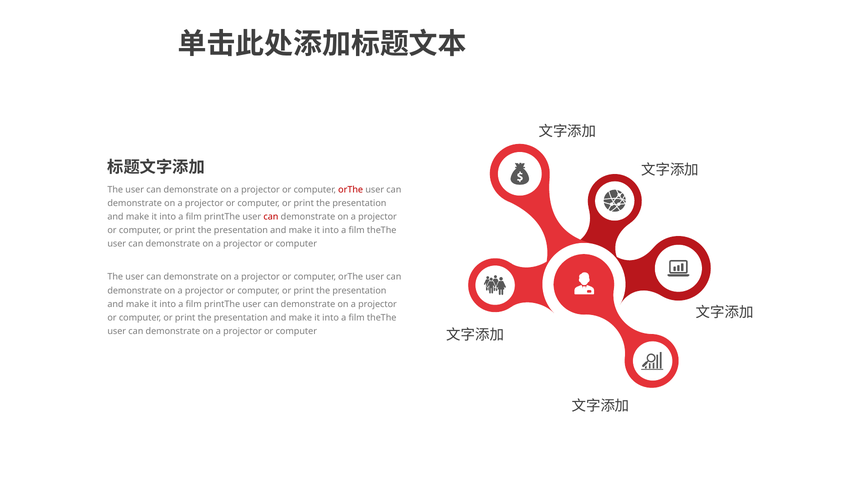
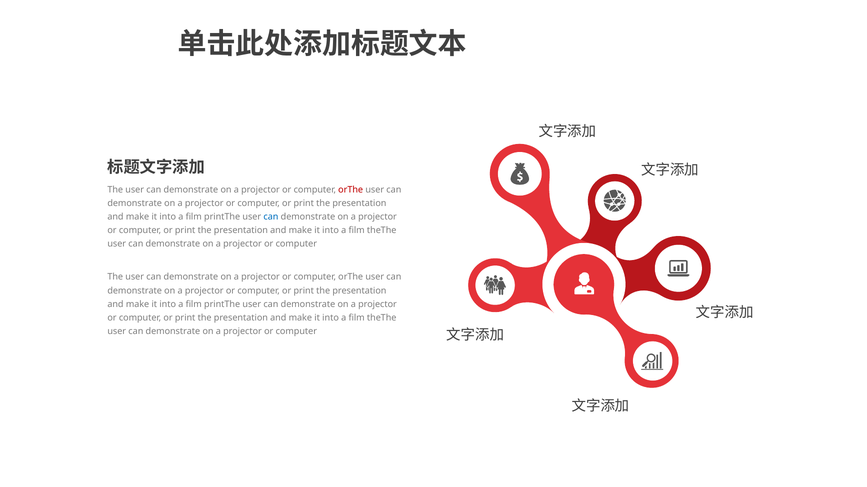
can colour: red -> blue (271, 217)
